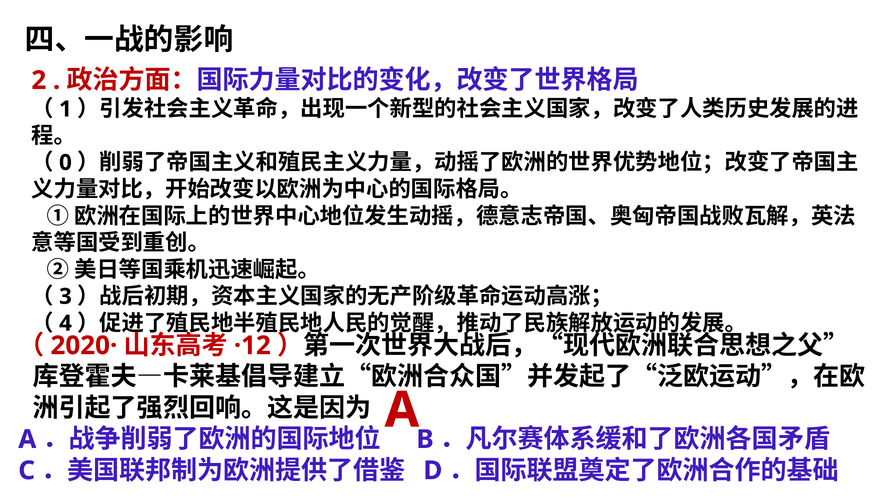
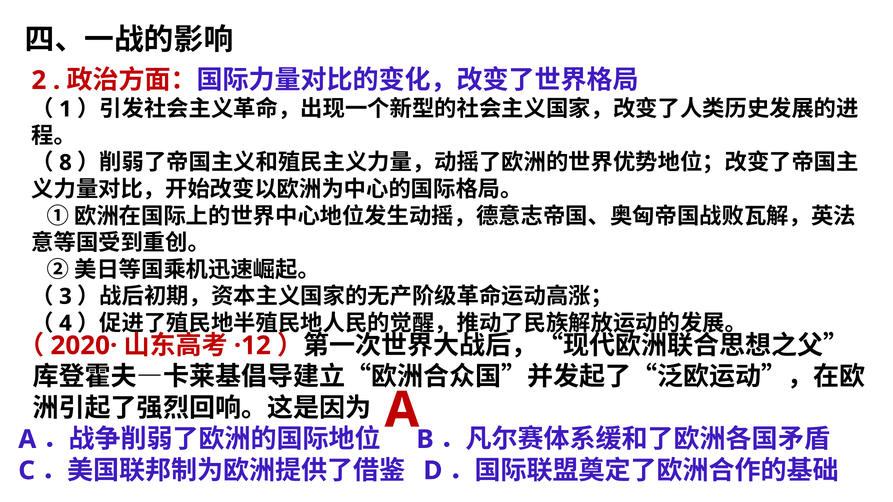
0: 0 -> 8 (65, 163)
